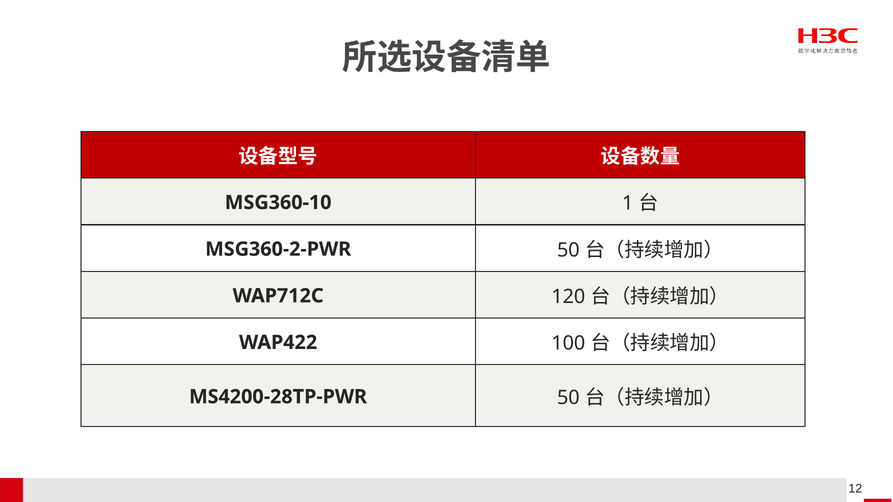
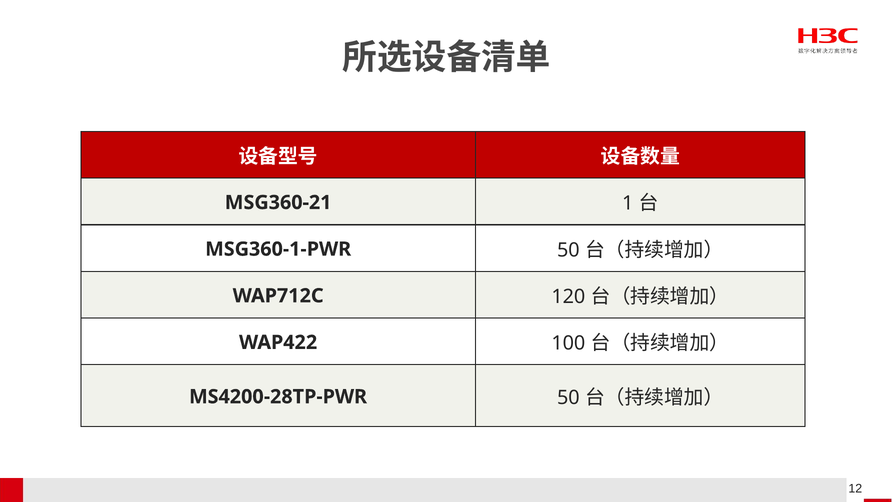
MSG360-10: MSG360-10 -> MSG360-21 (278, 203)
MSG360-2-PWR: MSG360-2-PWR -> MSG360-1-PWR (278, 249)
